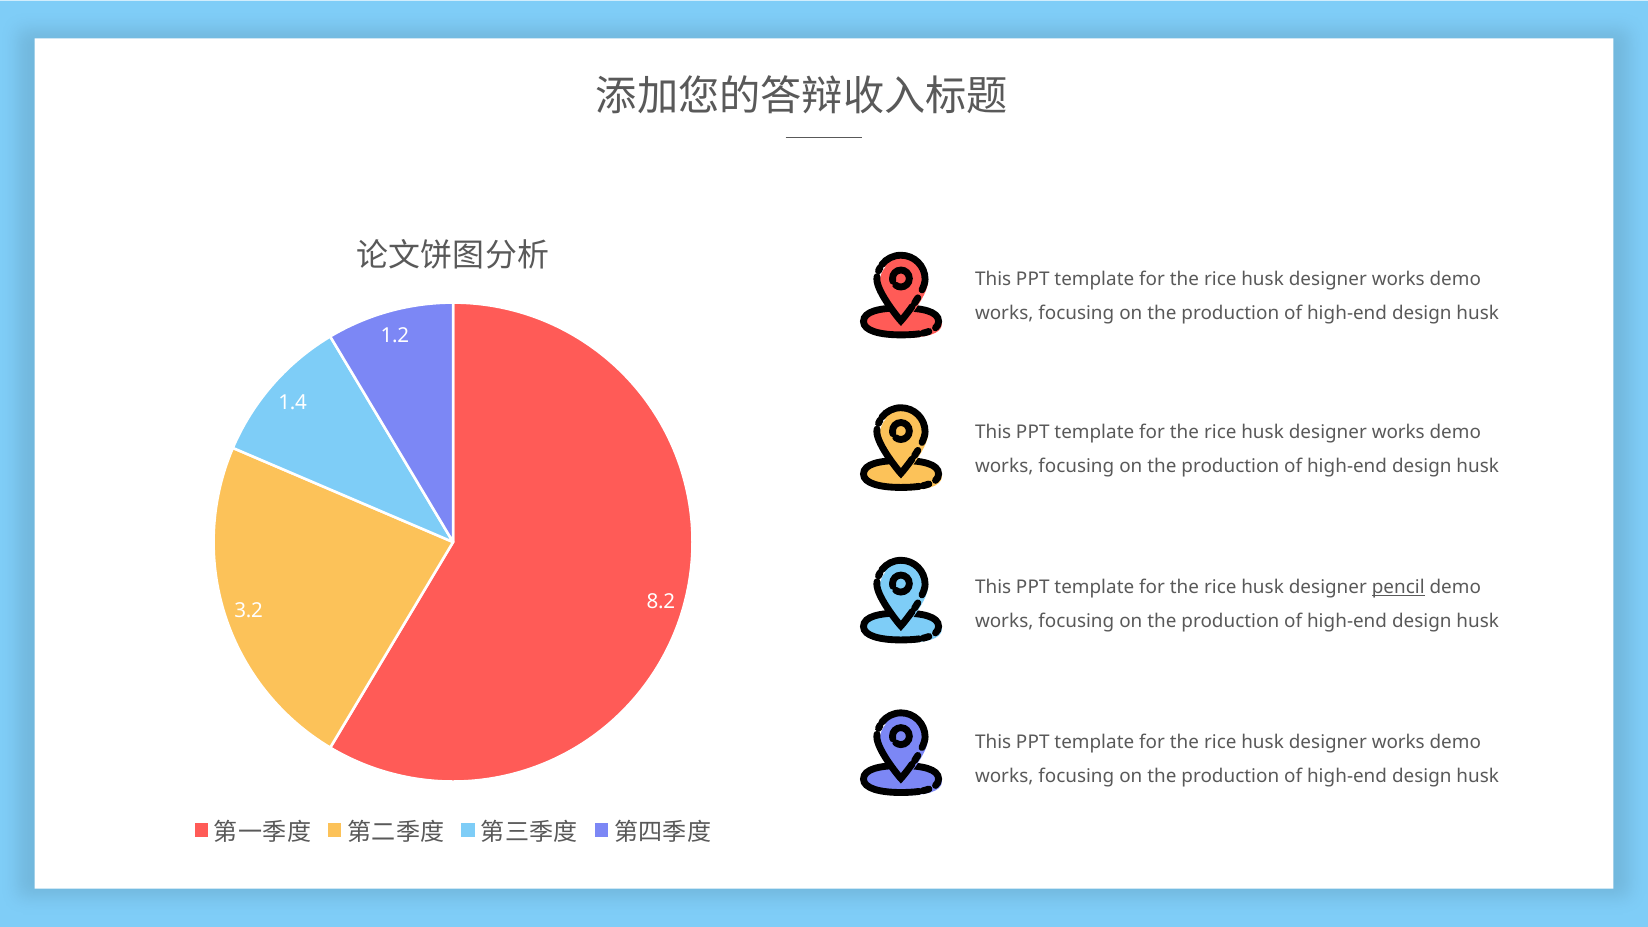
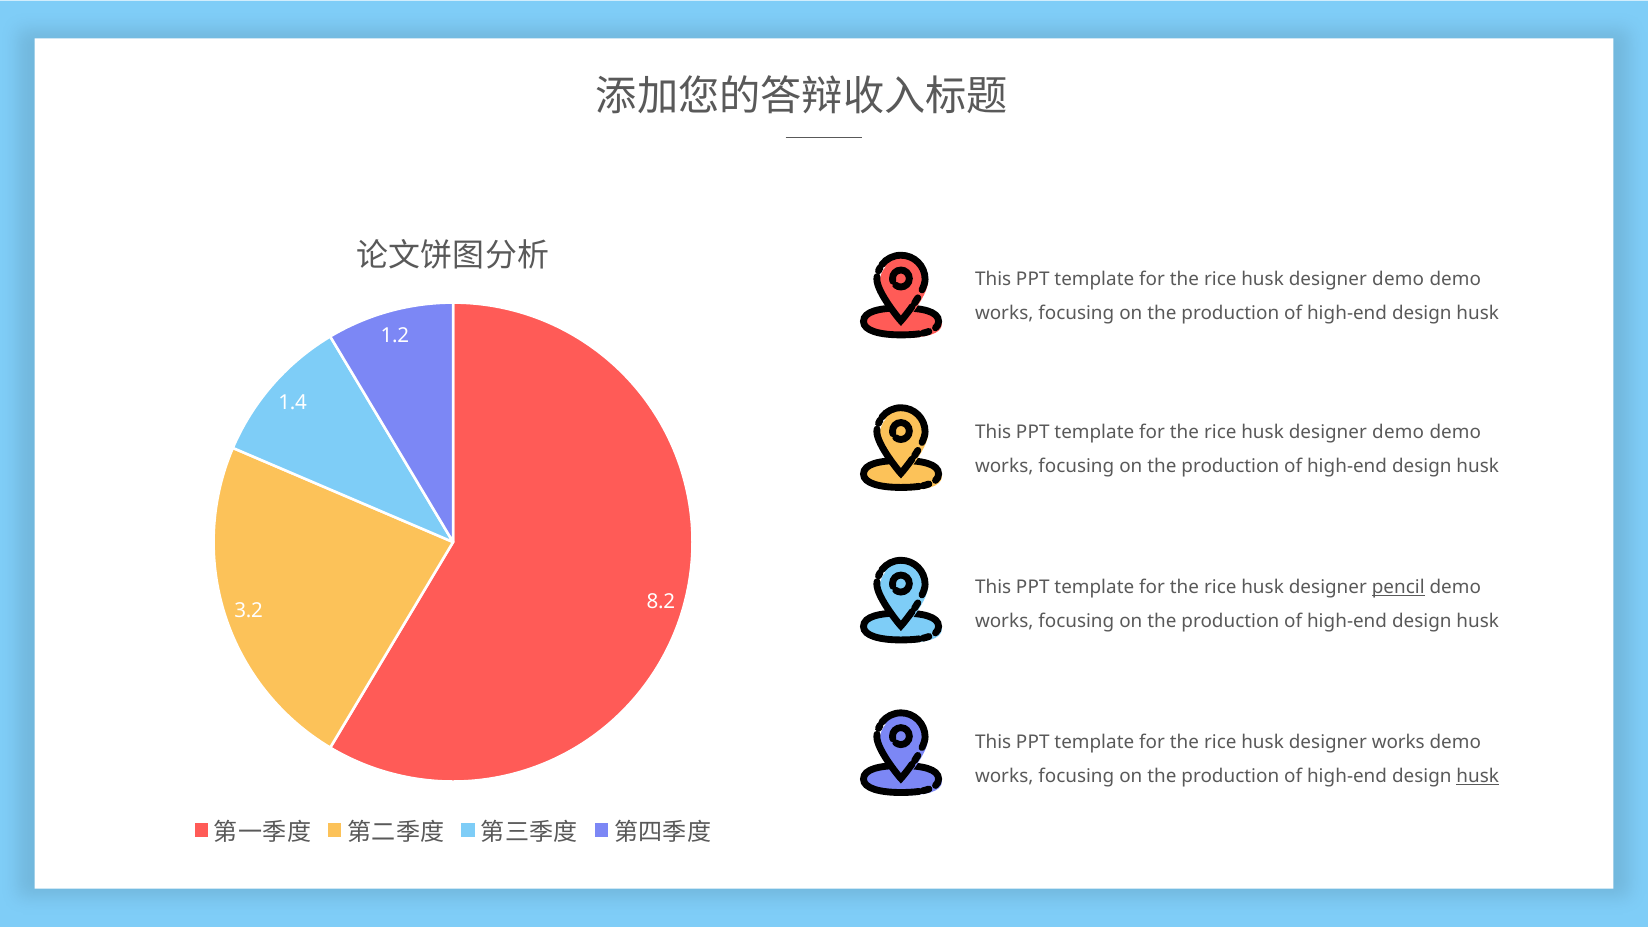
works: works -> demo (1398, 279)
works: works -> demo (1398, 432)
husk underline: none -> present (1478, 776)
